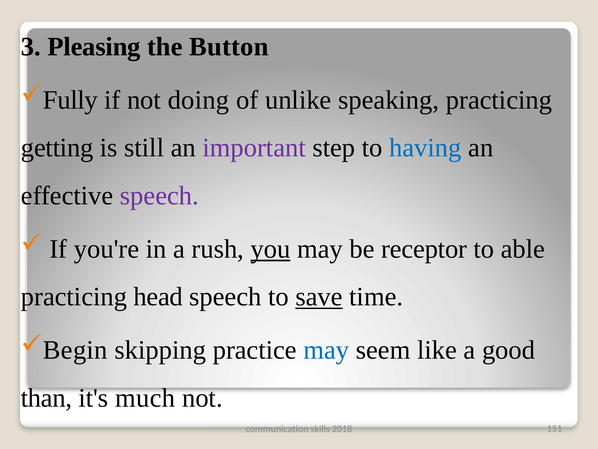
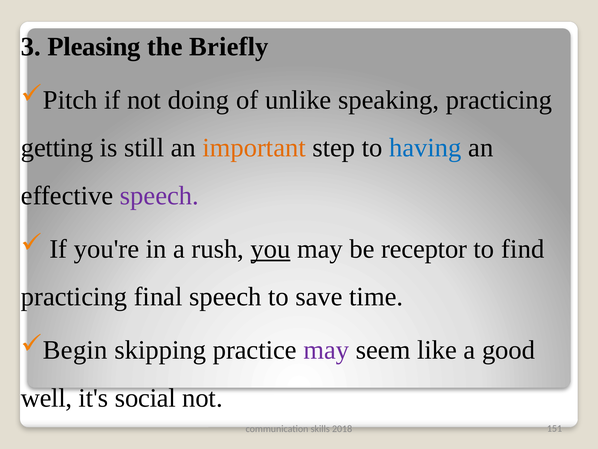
Button: Button -> Briefly (229, 47)
Fully: Fully -> Pitch (70, 100)
important colour: purple -> orange (254, 148)
able: able -> find (523, 249)
head: head -> final (158, 297)
save underline: present -> none (319, 297)
may colour: blue -> purple (326, 350)
than: than -> well (47, 398)
much: much -> social (145, 398)
